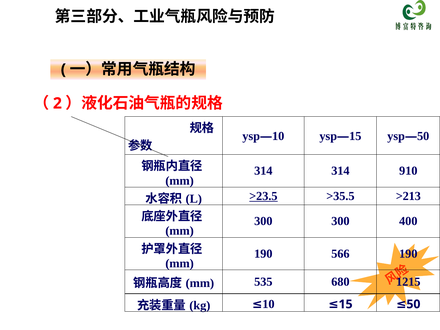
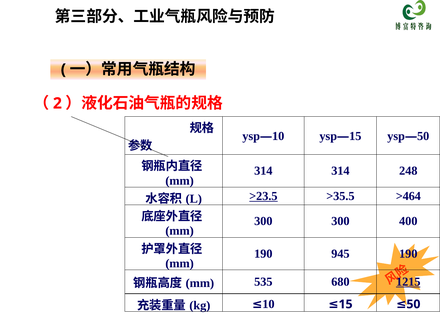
910: 910 -> 248 (408, 171)
>213: >213 -> >464 (408, 196)
566: 566 -> 945 (340, 254)
1215 underline: none -> present (408, 282)
